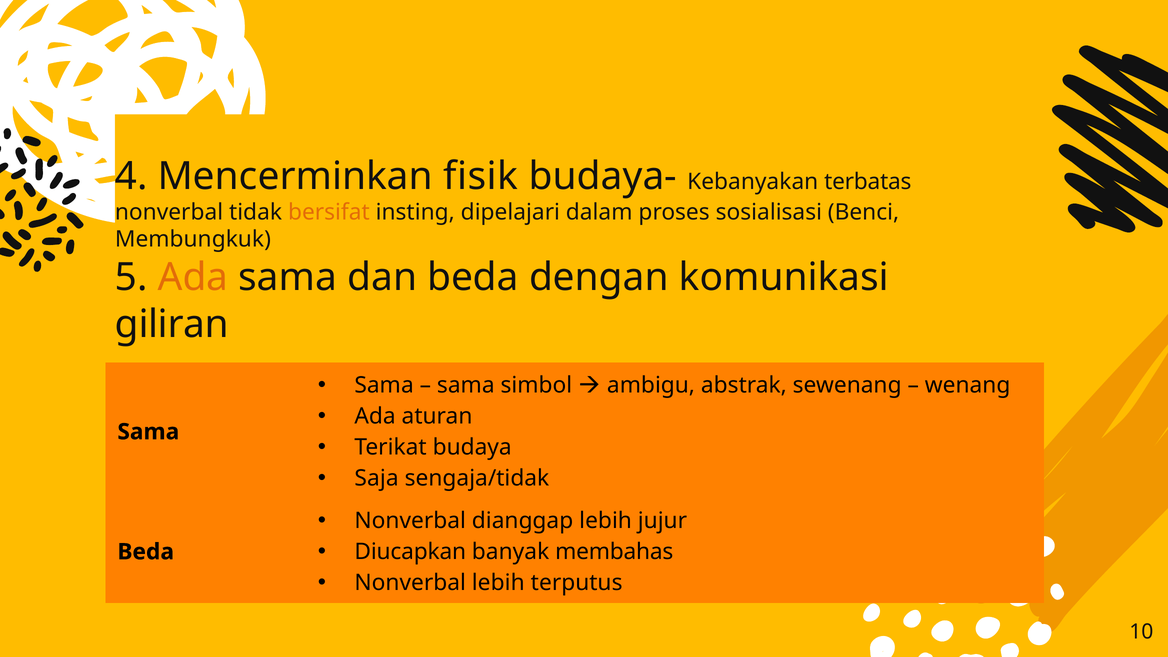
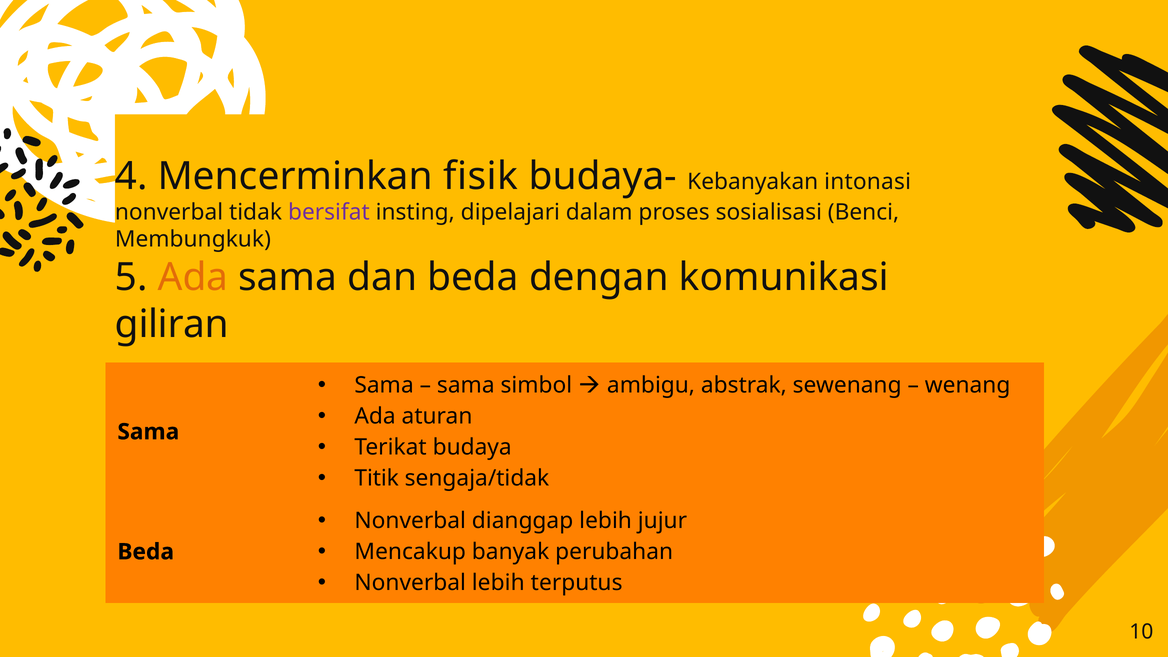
terbatas: terbatas -> intonasi (868, 182)
bersifat colour: orange -> purple (329, 212)
Saja: Saja -> Titik (377, 478)
Diucapkan: Diucapkan -> Mencakup (410, 552)
membahas: membahas -> perubahan (614, 552)
